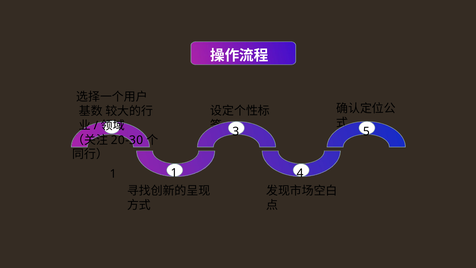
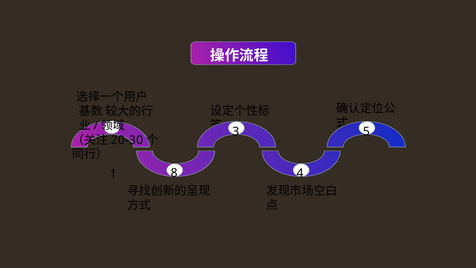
1 1: 1 -> 8 (174, 173)
